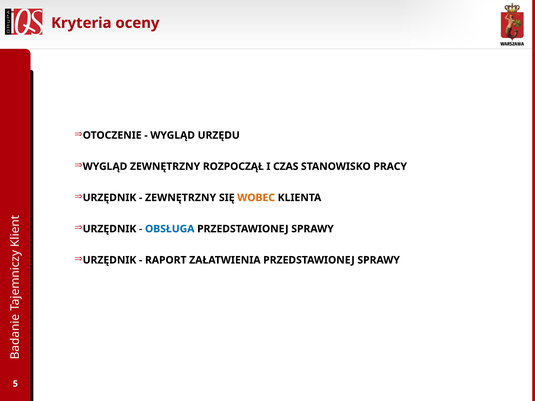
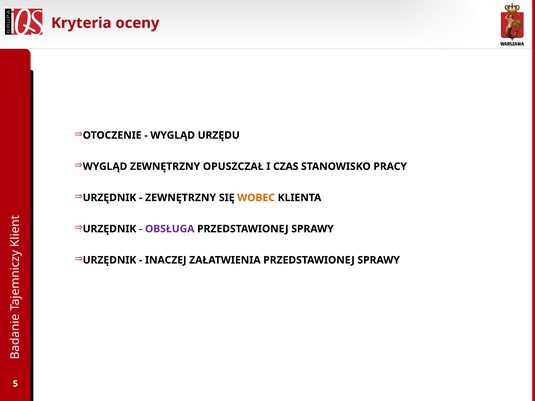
ROZPOCZĄŁ: ROZPOCZĄŁ -> OPUSZCZAŁ (233, 167)
OBSŁUGA colour: blue -> purple (170, 229)
RAPORT: RAPORT -> INACZEJ (166, 260)
